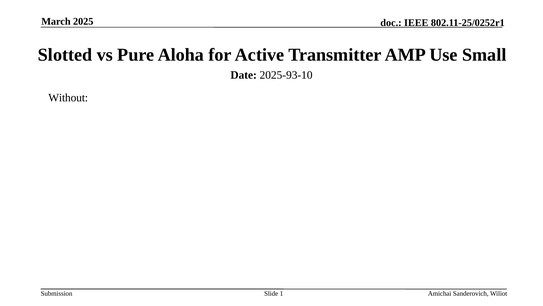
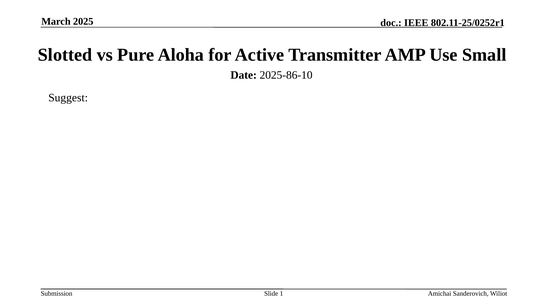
2025-93-10: 2025-93-10 -> 2025-86-10 (286, 75)
Without: Without -> Suggest (68, 97)
